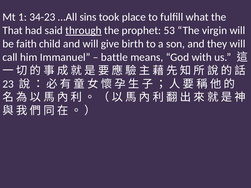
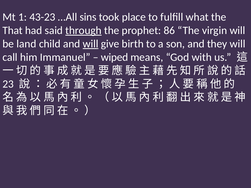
34-23: 34-23 -> 43-23 (42, 17)
53: 53 -> 86 (169, 30)
faith: faith -> land (26, 44)
will underline: none -> present (91, 44)
battle: battle -> wiped (115, 57)
